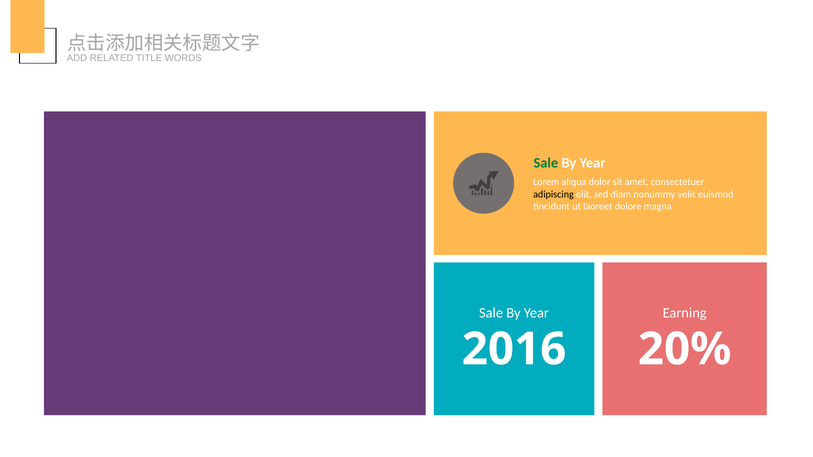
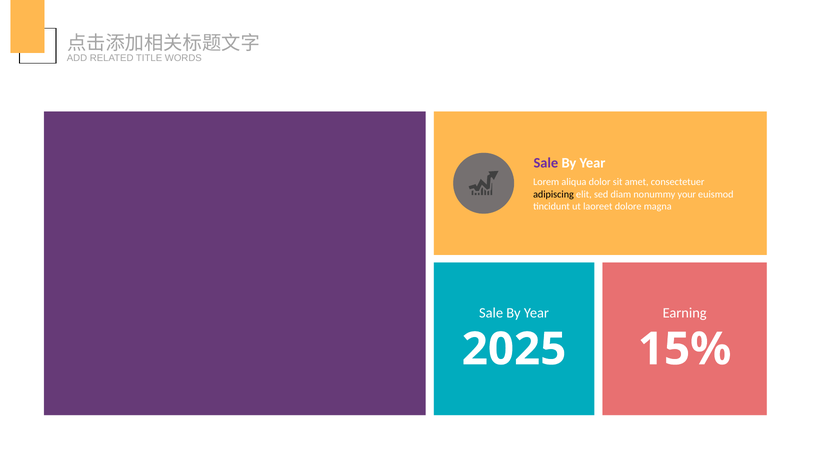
Sale colour: green -> purple (546, 163)
velit: velit -> your (687, 194)
2016: 2016 -> 2025 (514, 349)
20%: 20% -> 15% (685, 349)
